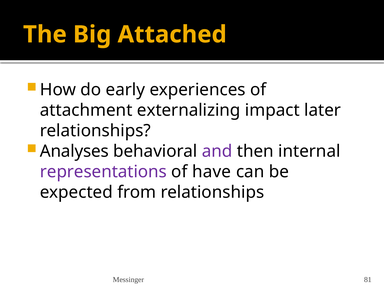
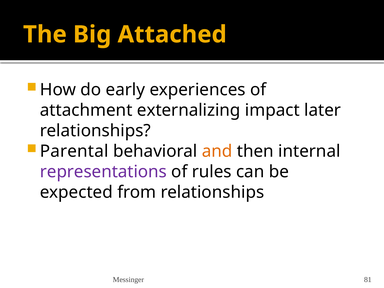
Analyses: Analyses -> Parental (74, 151)
and colour: purple -> orange (217, 151)
have: have -> rules (212, 172)
